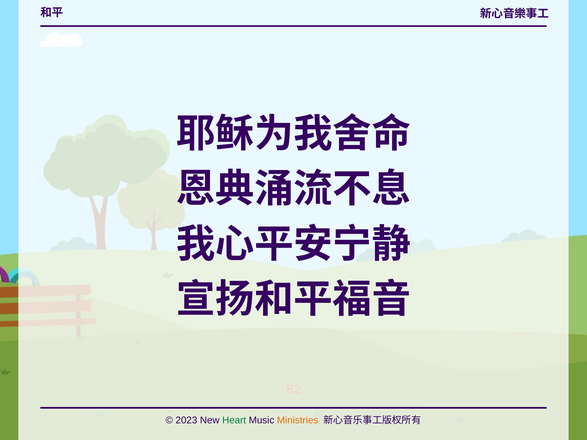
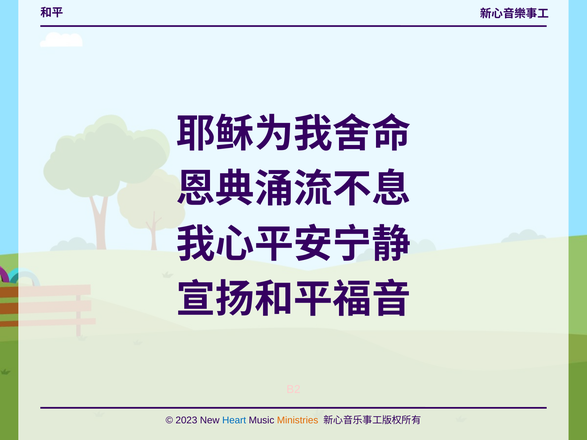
Heart colour: green -> blue (234, 420)
